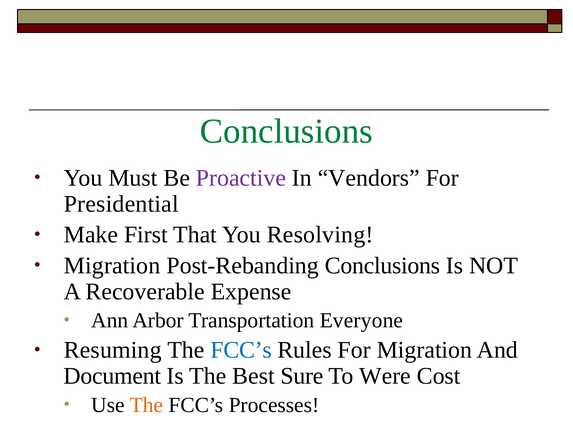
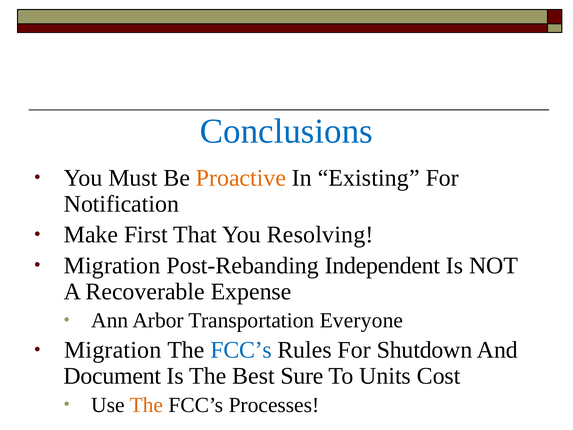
Conclusions colour: green -> blue (286, 131)
Proactive colour: purple -> orange (241, 178)
Vendors: Vendors -> Existing (369, 178)
Presidential: Presidential -> Notification (121, 204)
Post-Rebanding Conclusions: Conclusions -> Independent (382, 266)
Resuming: Resuming -> Migration (113, 350)
For Migration: Migration -> Shutdown (425, 350)
Were: Were -> Units (385, 376)
